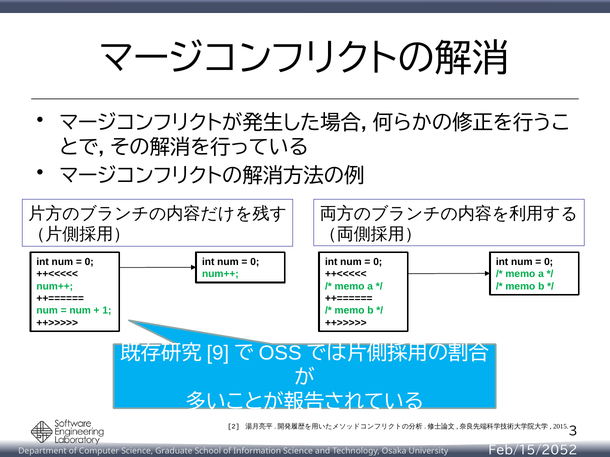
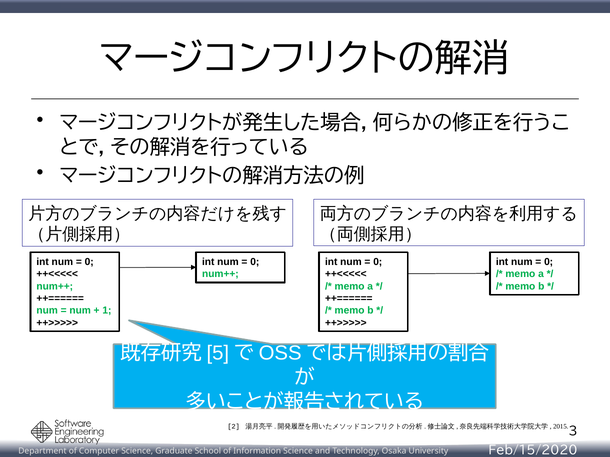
9: 9 -> 5 (218, 354)
Feb/15/2052: Feb/15/2052 -> Feb/15/2020 (533, 451)
